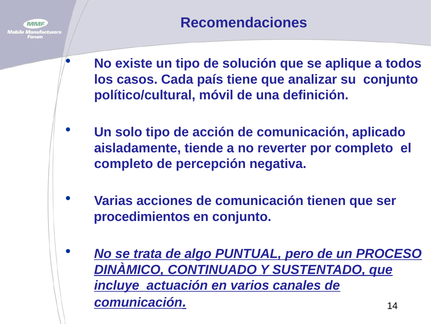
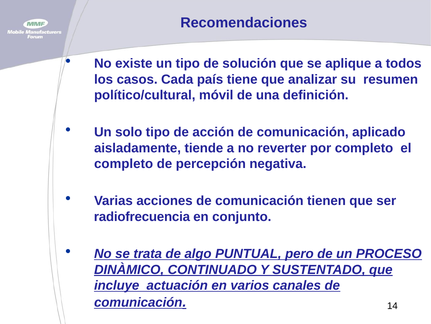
su conjunto: conjunto -> resumen (391, 79)
procedimientos: procedimientos -> radiofrecuencia (142, 216)
